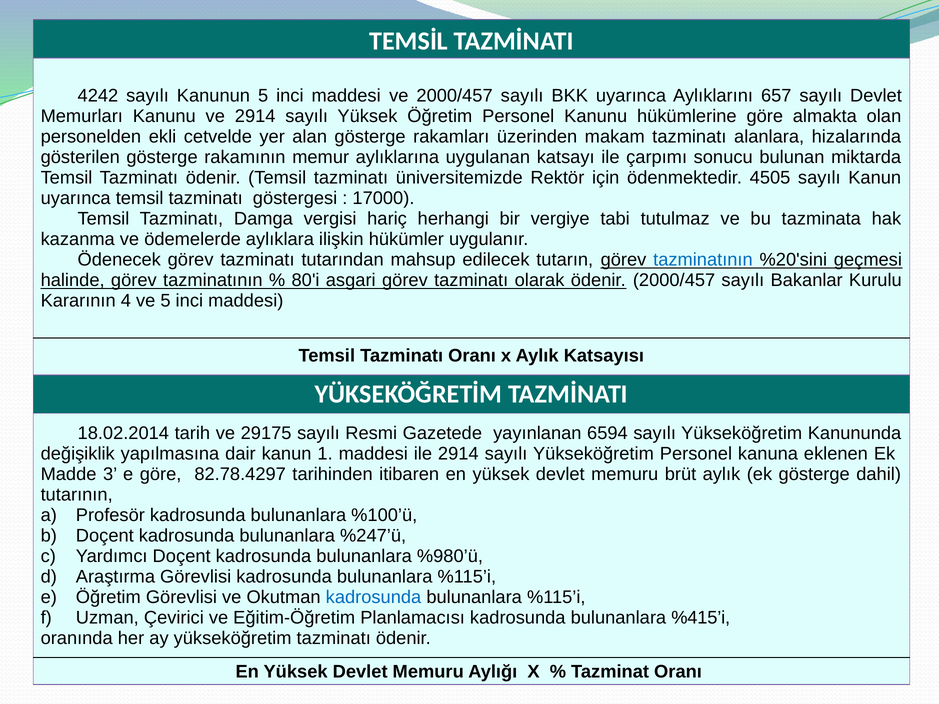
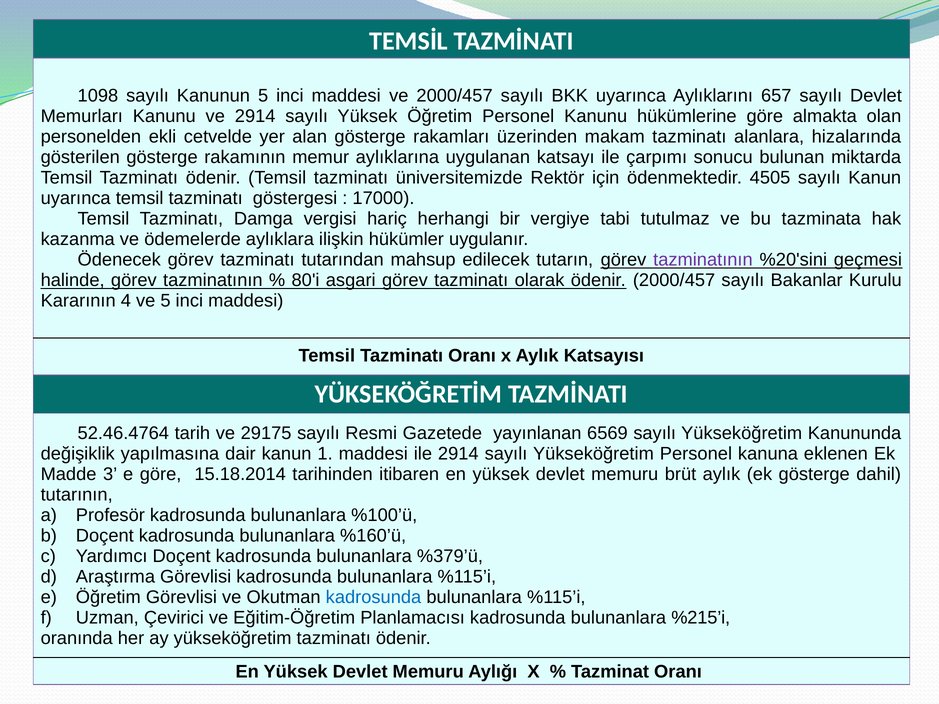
4242: 4242 -> 1098 (98, 96)
tazminatının colour: blue -> purple (703, 260)
18.02.2014: 18.02.2014 -> 52.46.4764 (123, 433)
6594: 6594 -> 6569 (607, 433)
82.78.4297: 82.78.4297 -> 15.18.2014 (240, 474)
%247’ü: %247’ü -> %160’ü (373, 536)
%980’ü: %980’ü -> %379’ü (450, 556)
%415’i: %415’i -> %215’i (701, 618)
